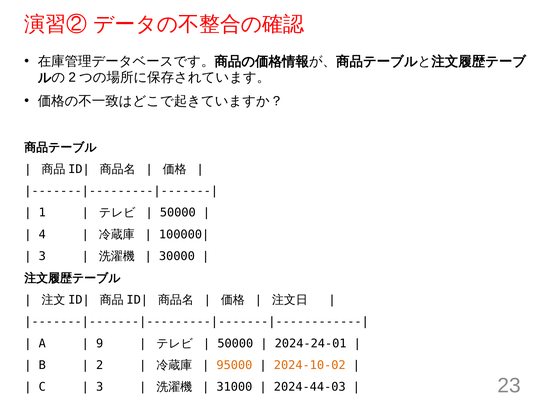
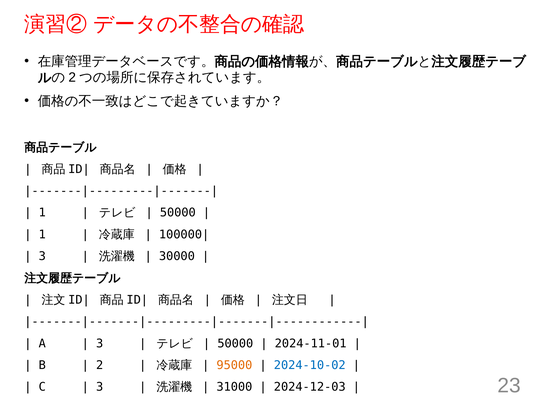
4: 4 -> 1 (42, 235)
9: 9 -> 3 (100, 344)
2024-24-01: 2024-24-01 -> 2024-11-01 (311, 344)
2024-10-02 colour: orange -> blue (310, 366)
2024-44-03: 2024-44-03 -> 2024-12-03 (310, 387)
